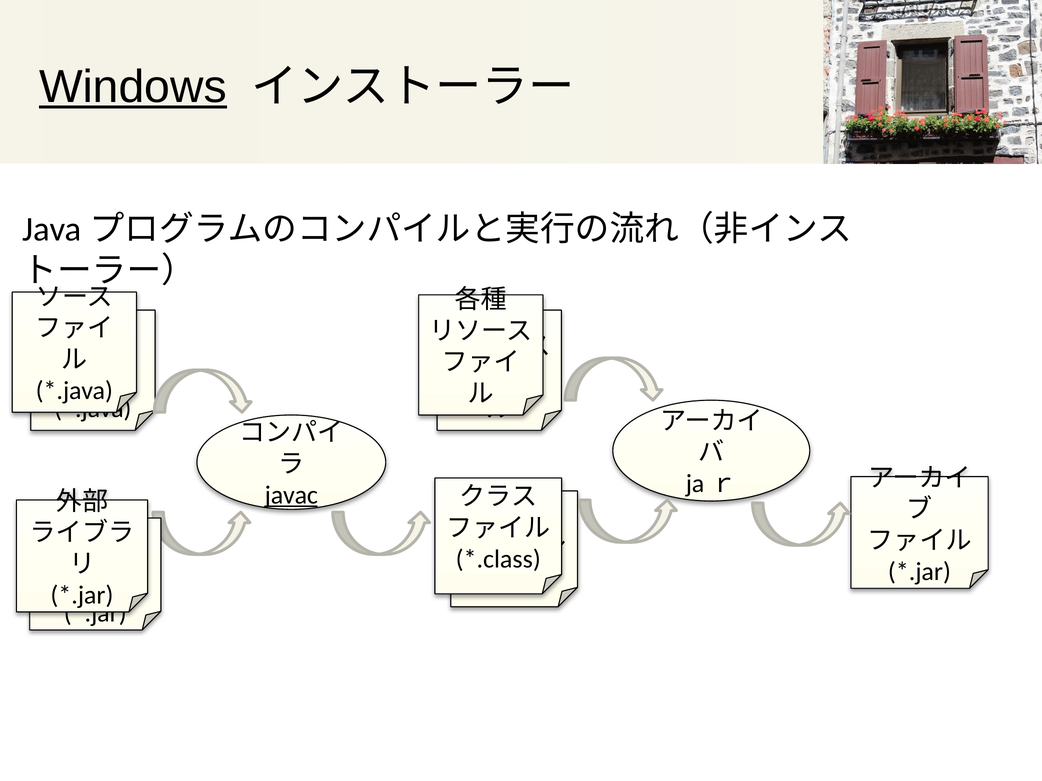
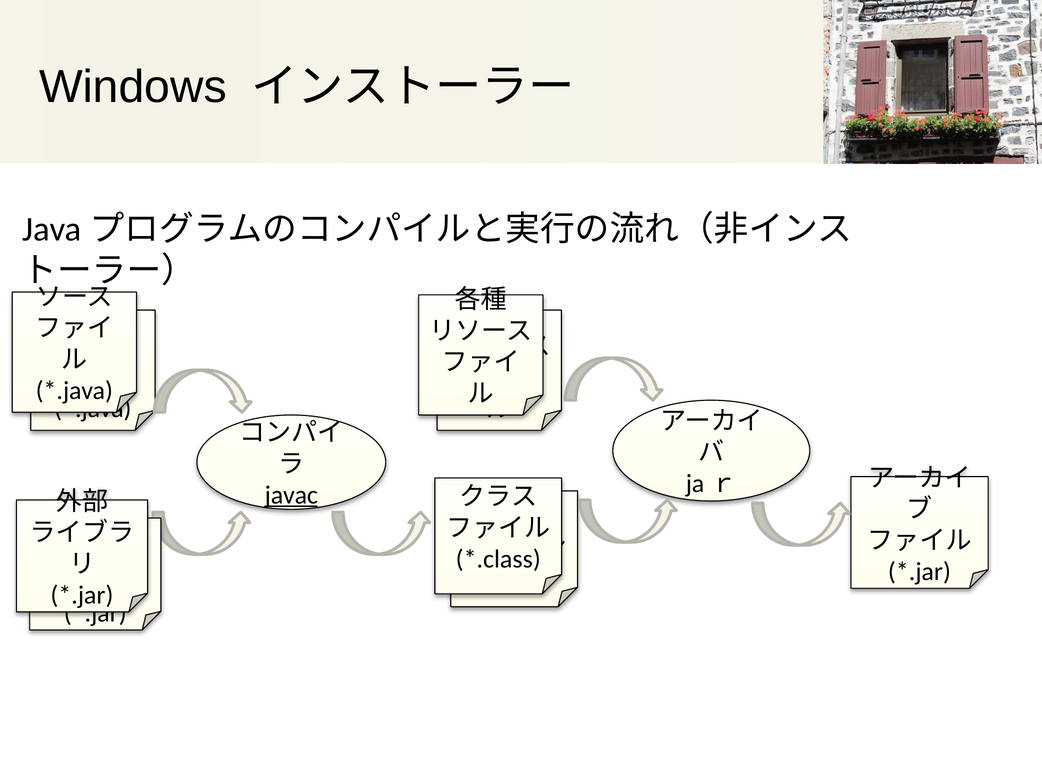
Windows underline: present -> none (133, 87)
